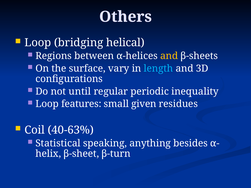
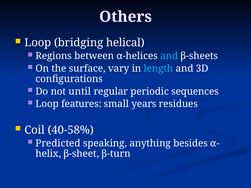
and colour: yellow -> light blue (169, 56)
inequality: inequality -> sequences (195, 92)
given: given -> years (144, 104)
40-63%: 40-63% -> 40-58% (71, 130)
Statistical: Statistical -> Predicted (58, 143)
